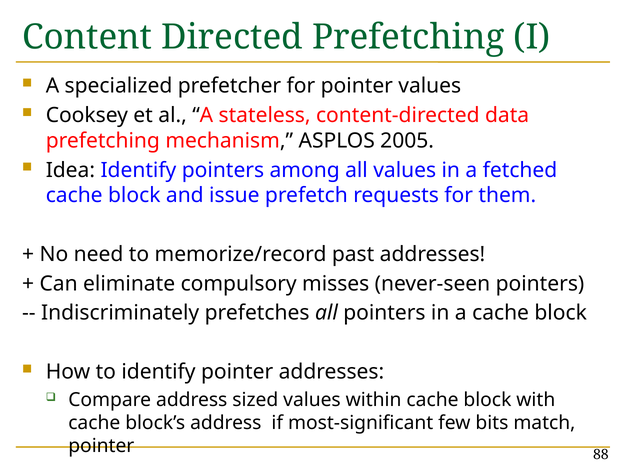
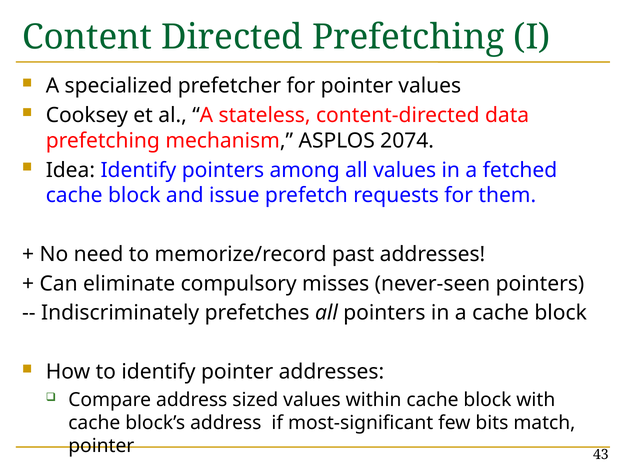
2005: 2005 -> 2074 (407, 141)
88: 88 -> 43 (601, 455)
